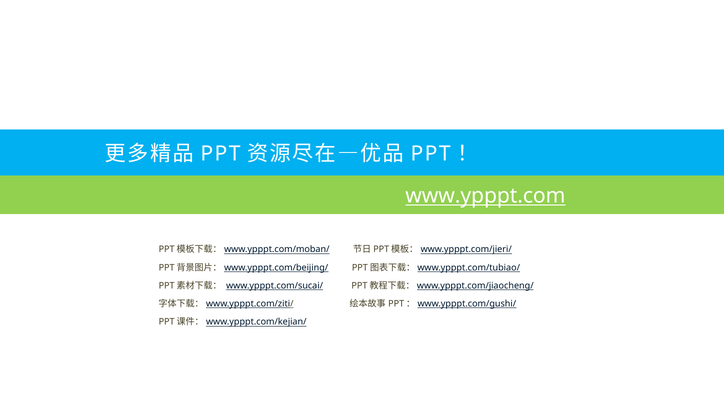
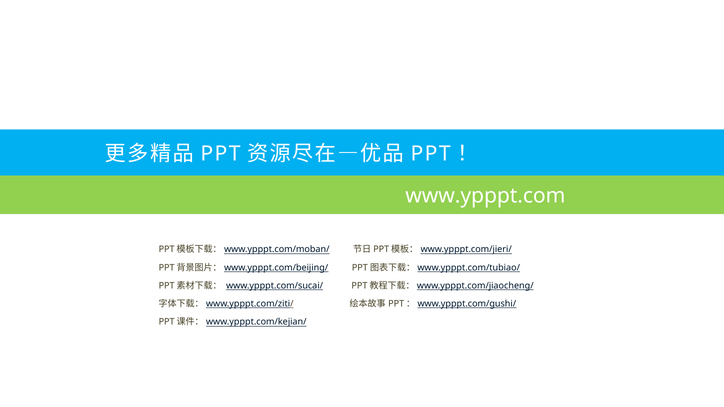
www.ypppt.com underline: present -> none (485, 196)
